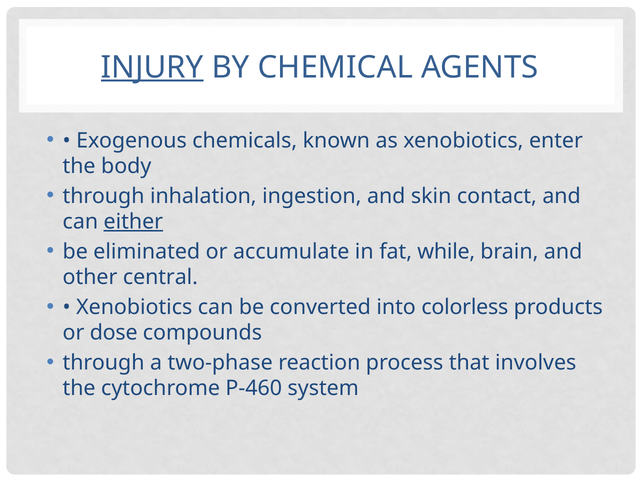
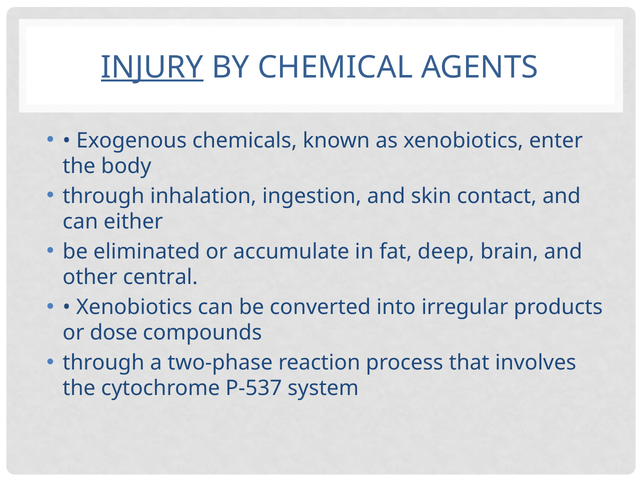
either underline: present -> none (133, 222)
while: while -> deep (446, 252)
colorless: colorless -> irregular (465, 307)
P-460: P-460 -> P-537 (254, 389)
